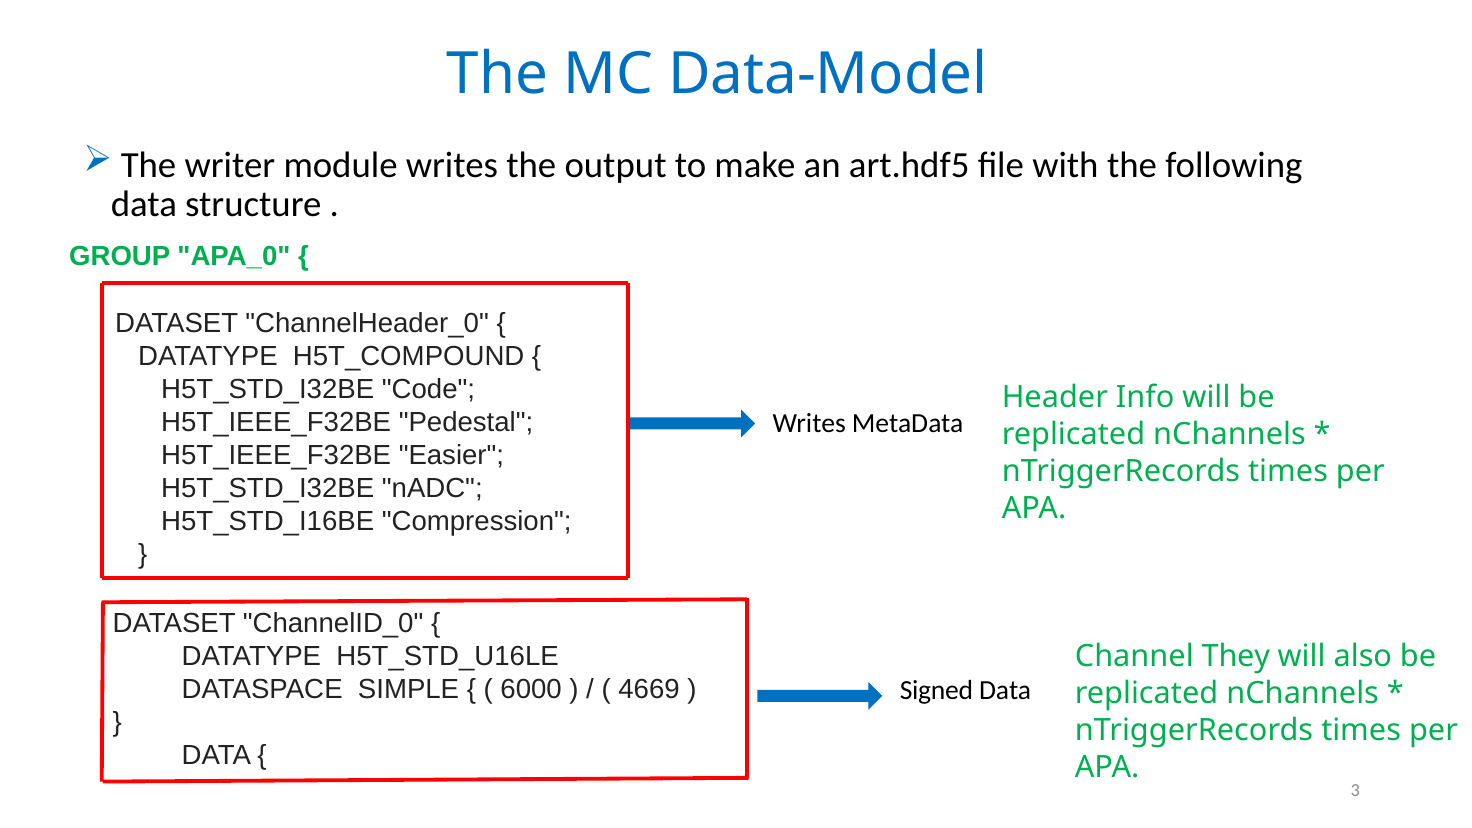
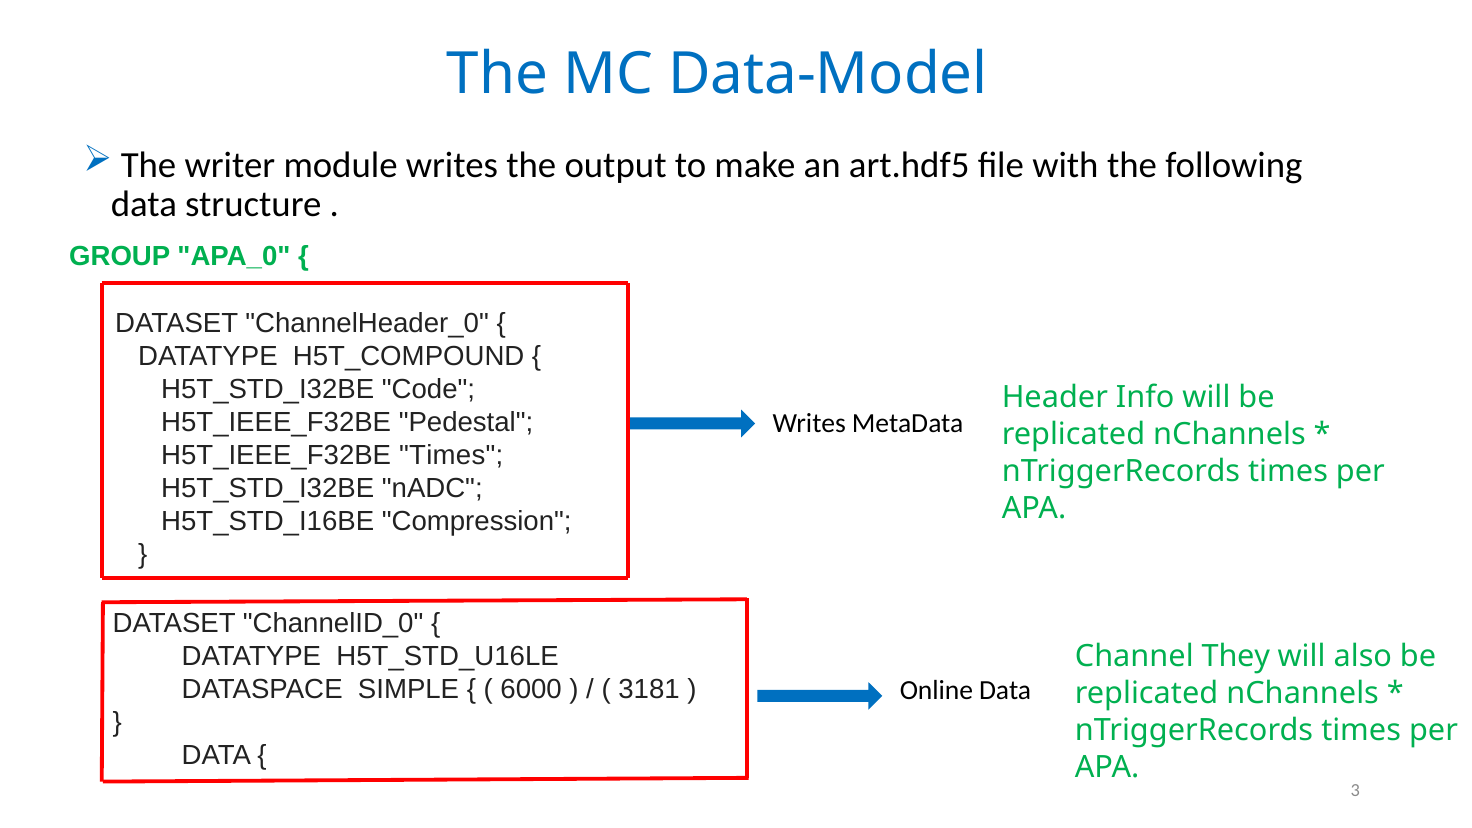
H5T_IEEE_F32BE Easier: Easier -> Times (451, 455)
4669: 4669 -> 3181 (649, 690)
Signed: Signed -> Online (936, 690)
